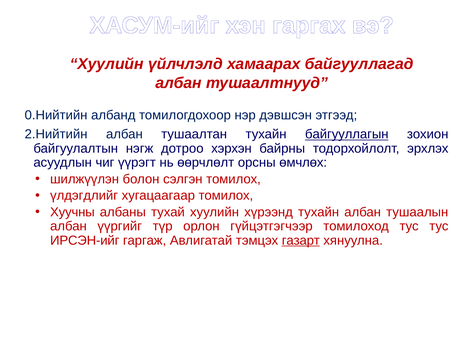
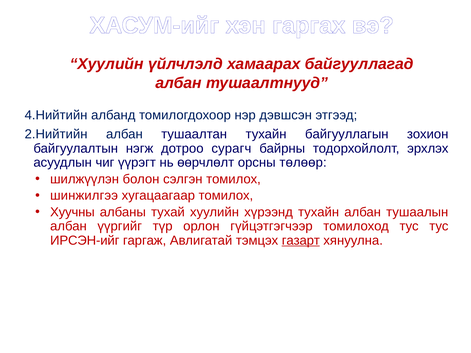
0.Нийтийн: 0.Нийтийн -> 4.Нийтийн (56, 115)
байгууллагын underline: present -> none (347, 134)
хэрхэн: хэрхэн -> сурагч (231, 148)
өмчлөх: өмчлөх -> төлөөр (303, 163)
үлдэгдлийг: үлдэгдлийг -> шинжилгээ (84, 196)
